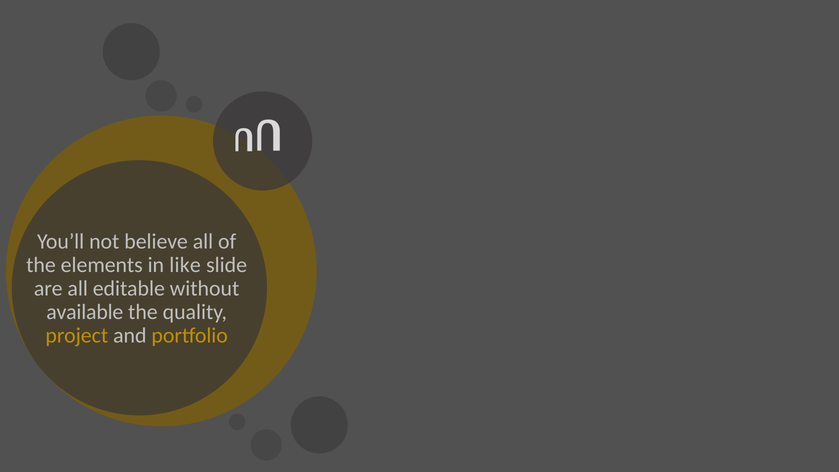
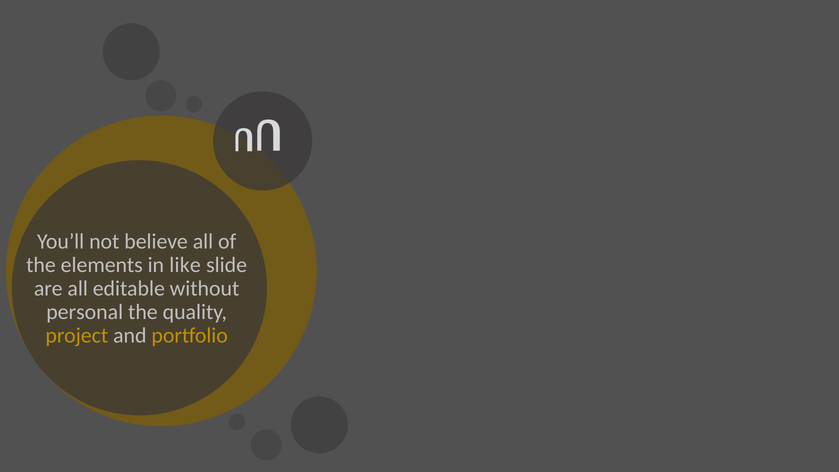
available: available -> personal (85, 312)
